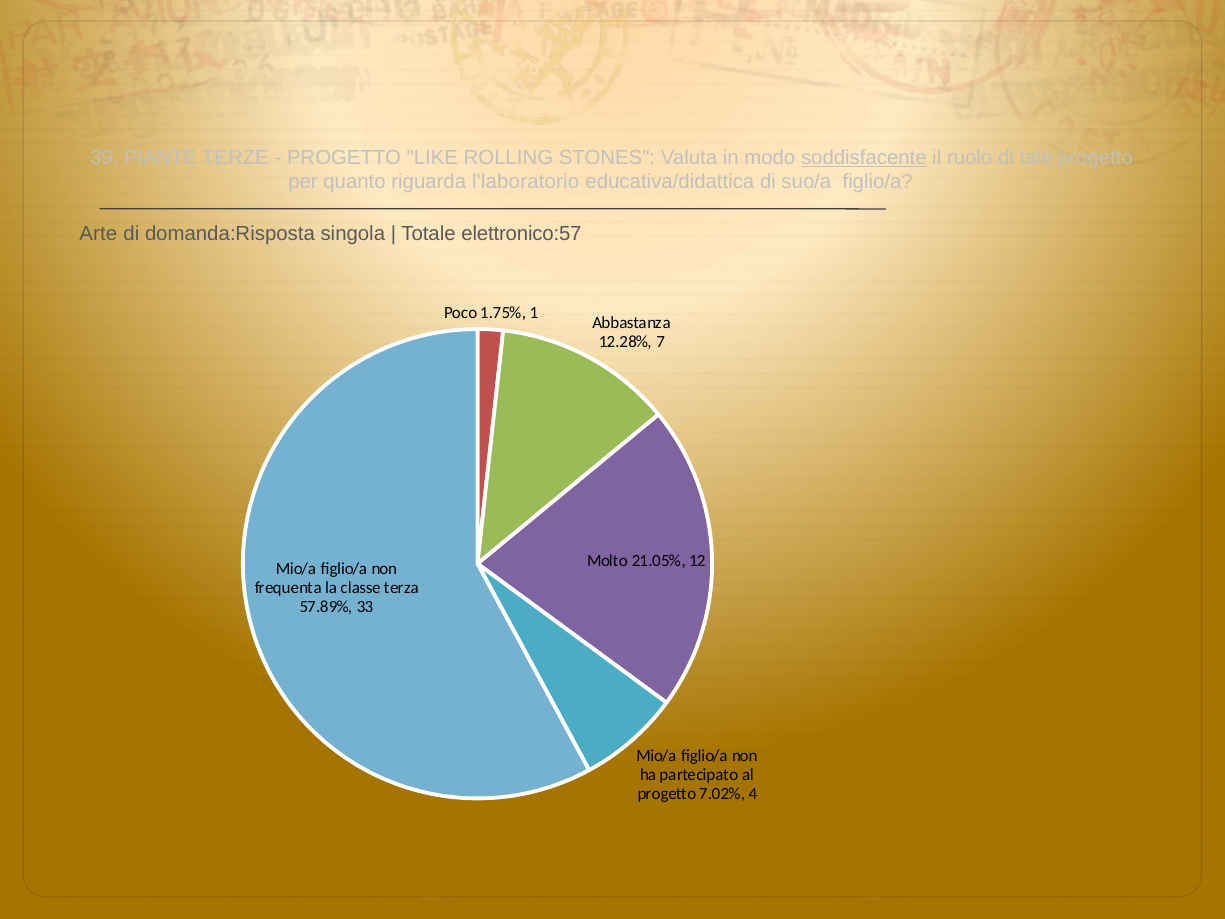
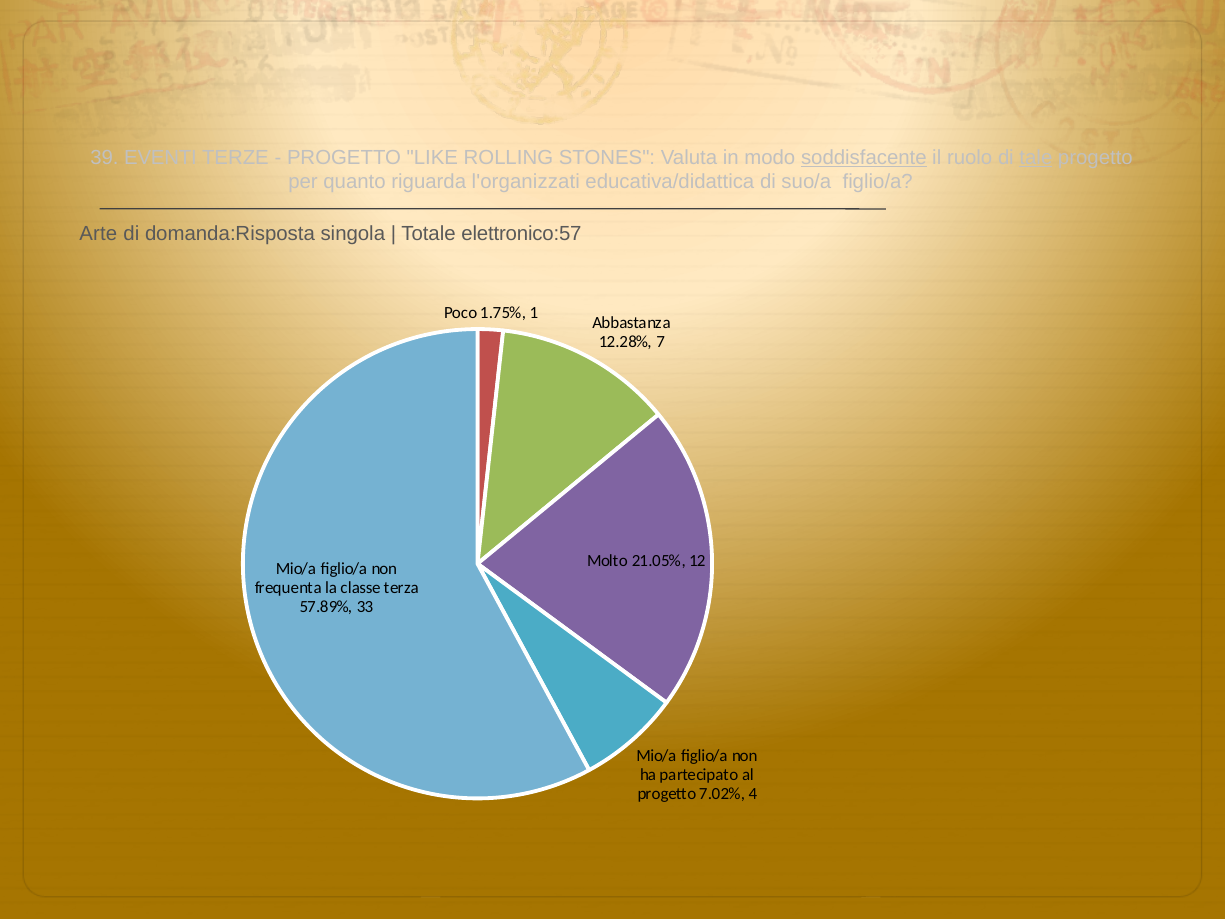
PIANTE: PIANTE -> EVENTI (161, 158)
tale underline: none -> present (1036, 158)
l'laboratorio: l'laboratorio -> l'organizzati (526, 182)
